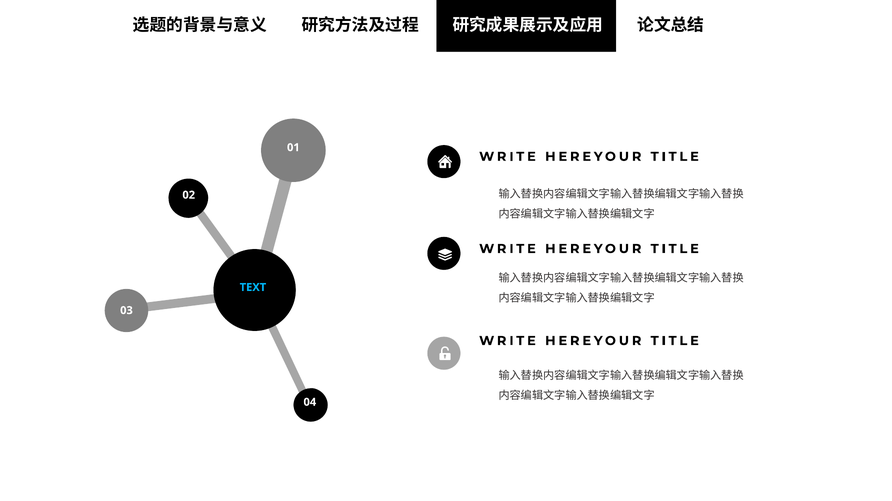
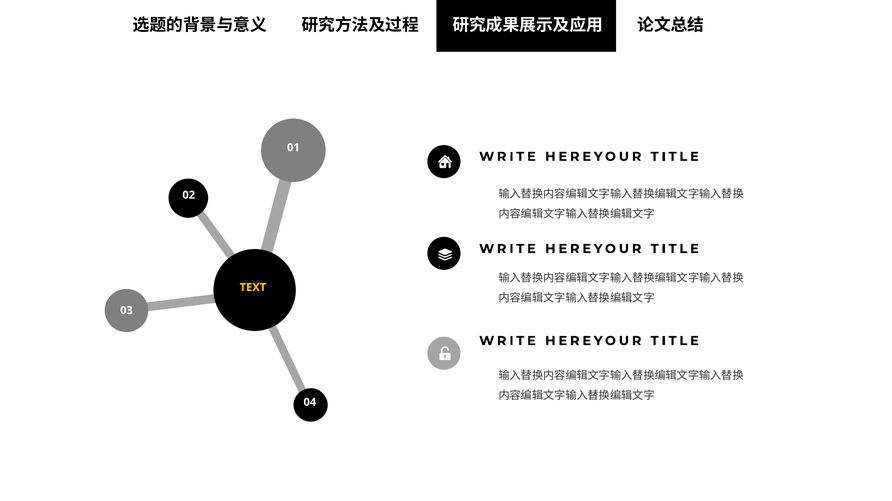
TEXT colour: light blue -> yellow (253, 288)
